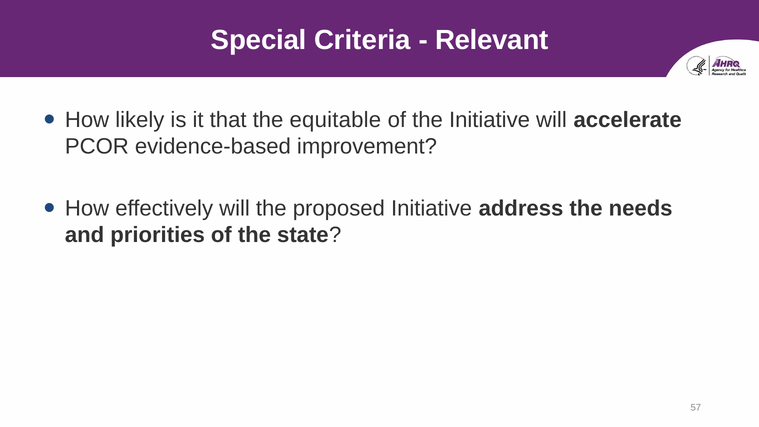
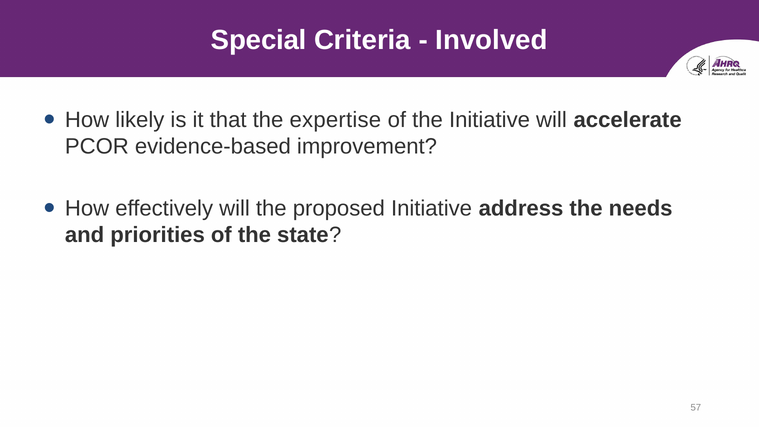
Relevant: Relevant -> Involved (492, 40)
equitable: equitable -> expertise (335, 120)
